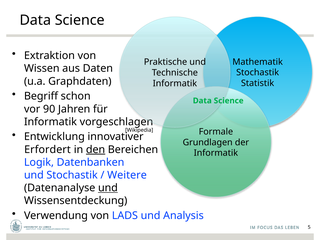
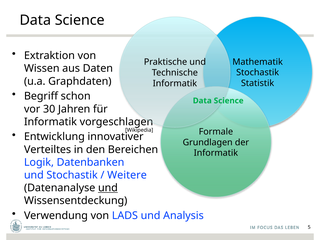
90: 90 -> 30 (49, 109)
Erfordert: Erfordert -> Verteiltes (48, 150)
den underline: present -> none (96, 150)
